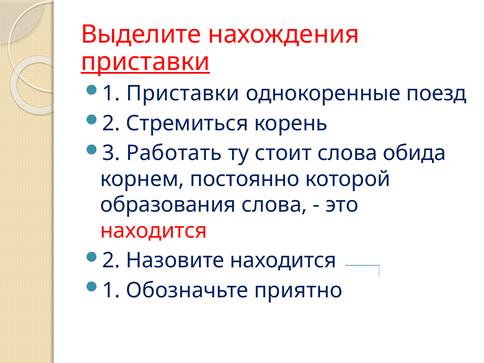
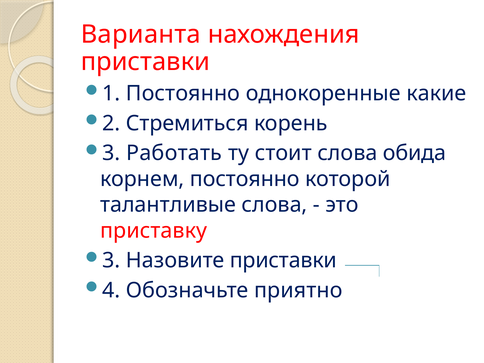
Выделите: Выделите -> Варианта (141, 34)
приставки underline: present -> none (145, 62)
1 Приставки: Приставки -> Постоянно (183, 93)
поезд: поезд -> какие (436, 93)
образования: образования -> талантливые (168, 205)
находится: находится -> приставку (154, 231)
2: 2 -> 3 (111, 260)
Назовите находится: находится -> приставки (283, 260)
1: 1 -> 4 (111, 290)
